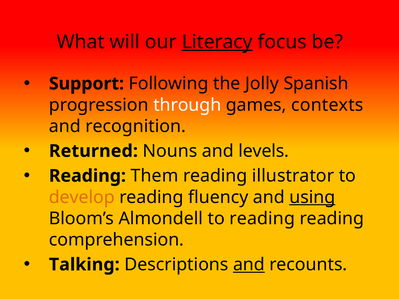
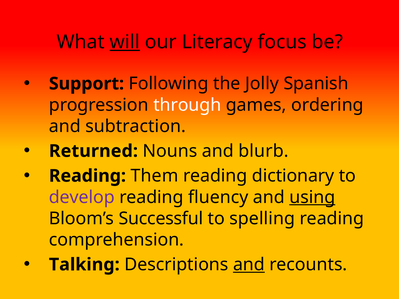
will underline: none -> present (125, 42)
Literacy underline: present -> none (217, 42)
contexts: contexts -> ordering (327, 105)
recognition: recognition -> subtraction (136, 126)
levels: levels -> blurb (264, 151)
illustrator: illustrator -> dictionary (293, 176)
develop colour: orange -> purple (82, 197)
Almondell: Almondell -> Successful (161, 219)
to reading: reading -> spelling (262, 219)
